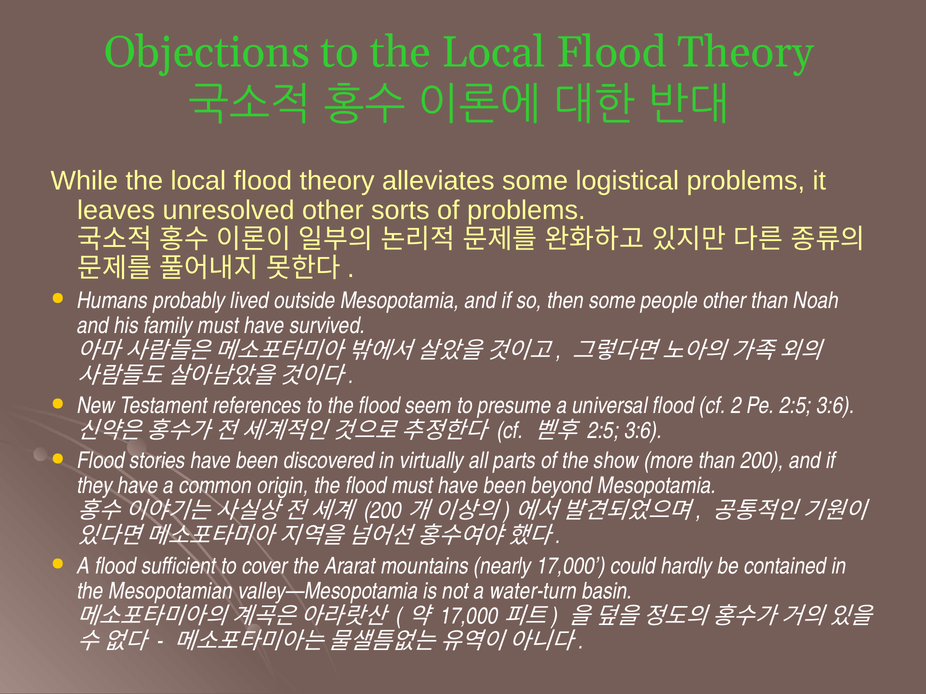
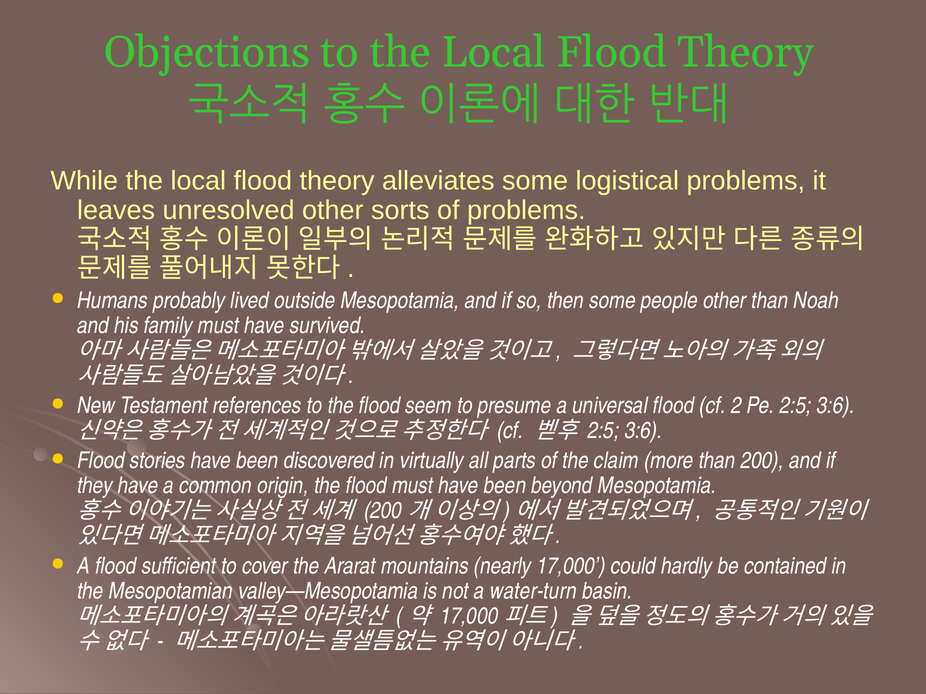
show: show -> claim (616, 461)
